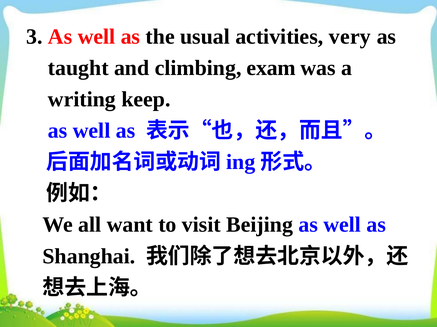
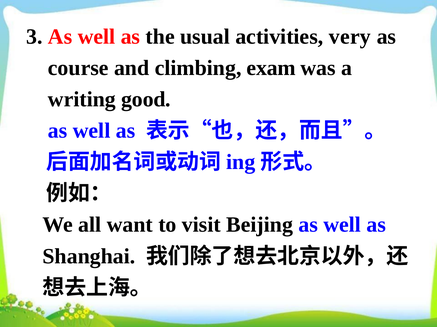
taught: taught -> course (78, 68)
keep: keep -> good (146, 99)
